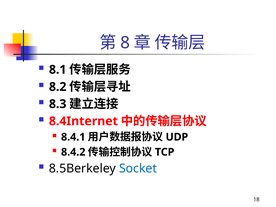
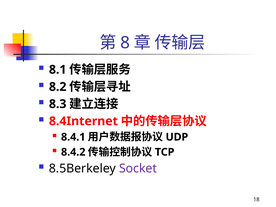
Socket colour: blue -> purple (138, 168)
